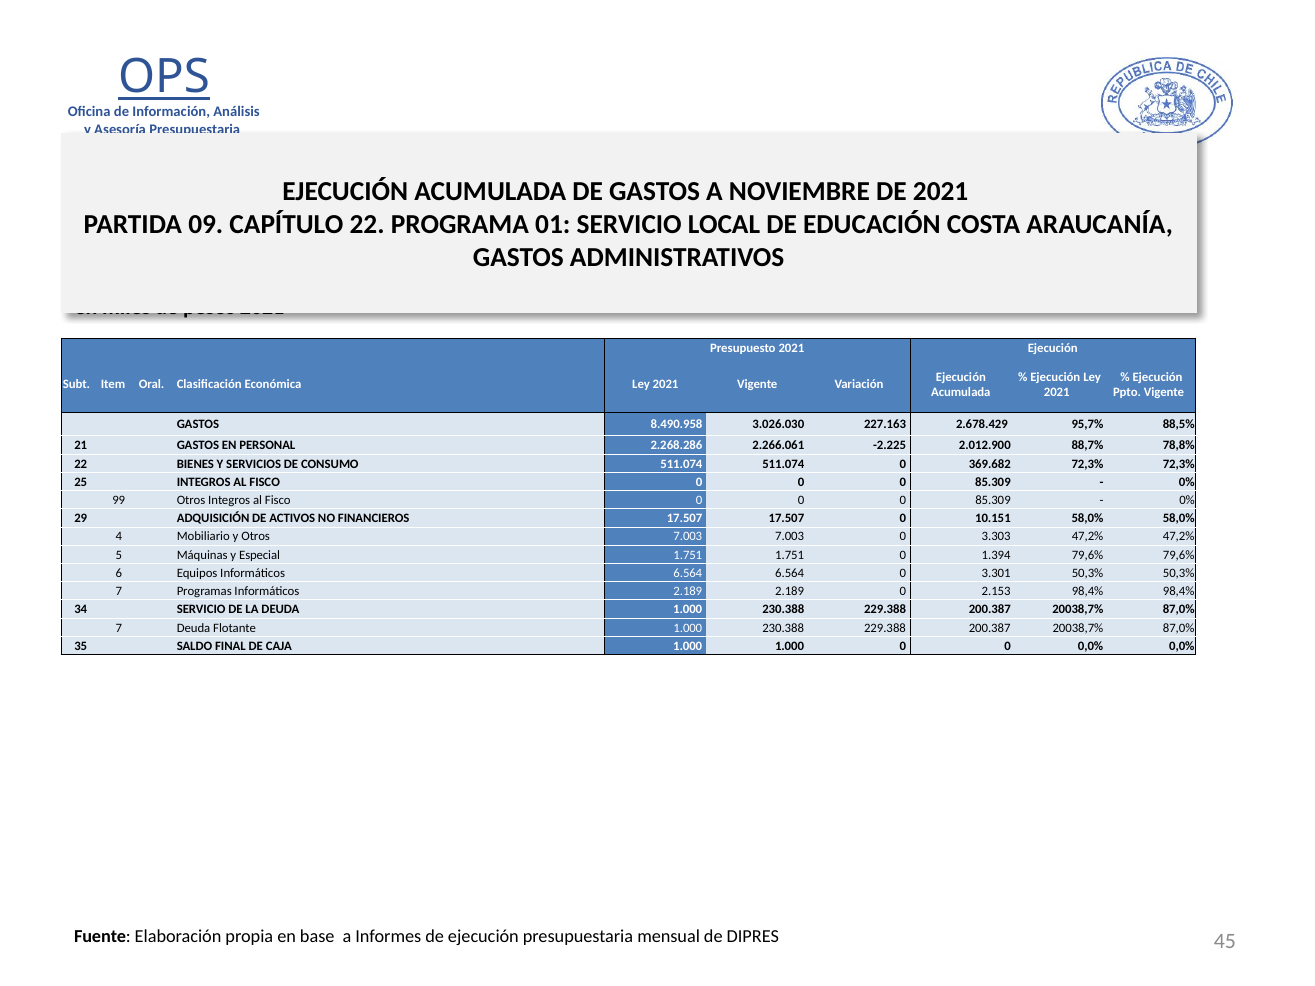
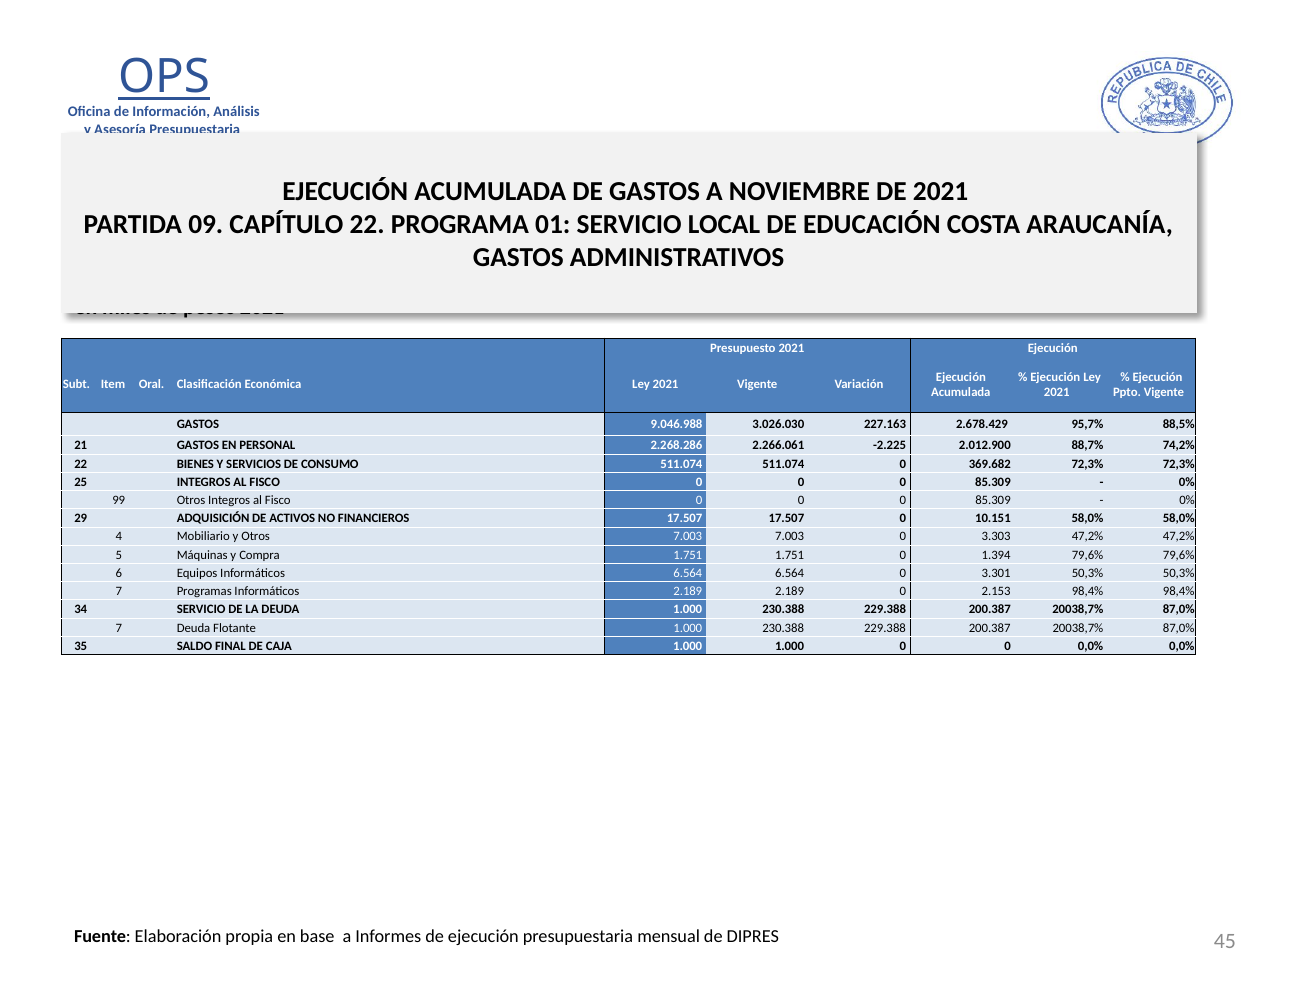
8.490.958: 8.490.958 -> 9.046.988 (677, 425)
78,8%: 78,8% -> 74,2% (1179, 446)
Especial: Especial -> Compra (260, 555)
